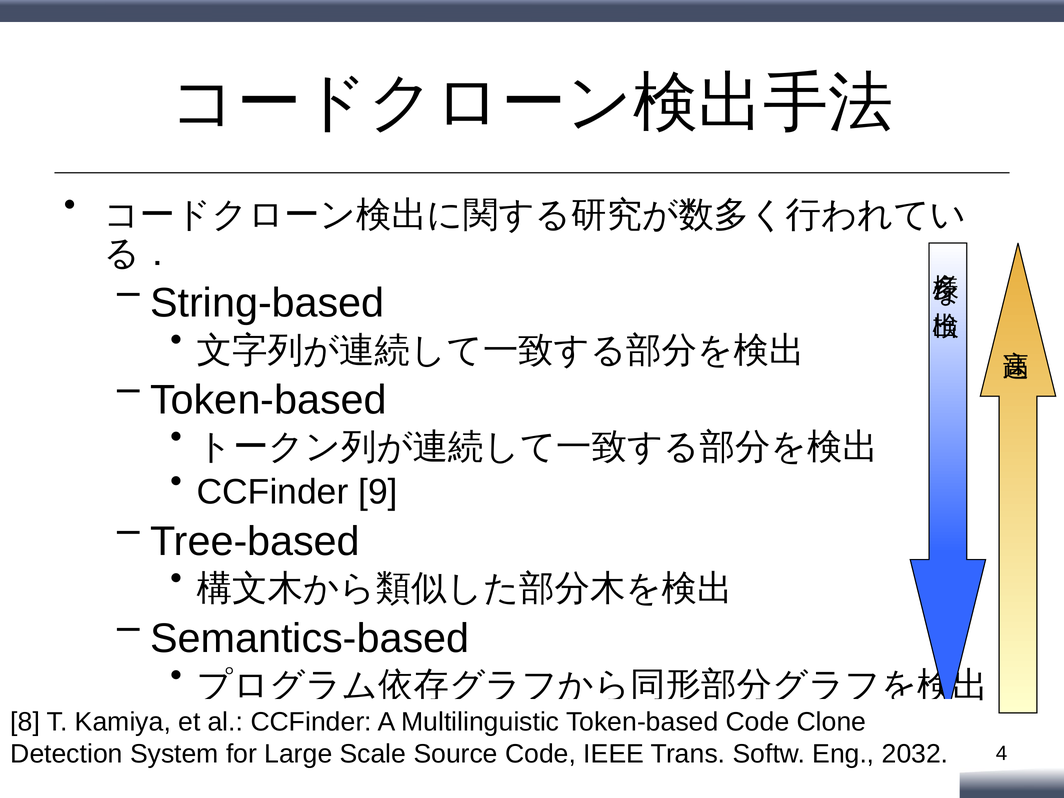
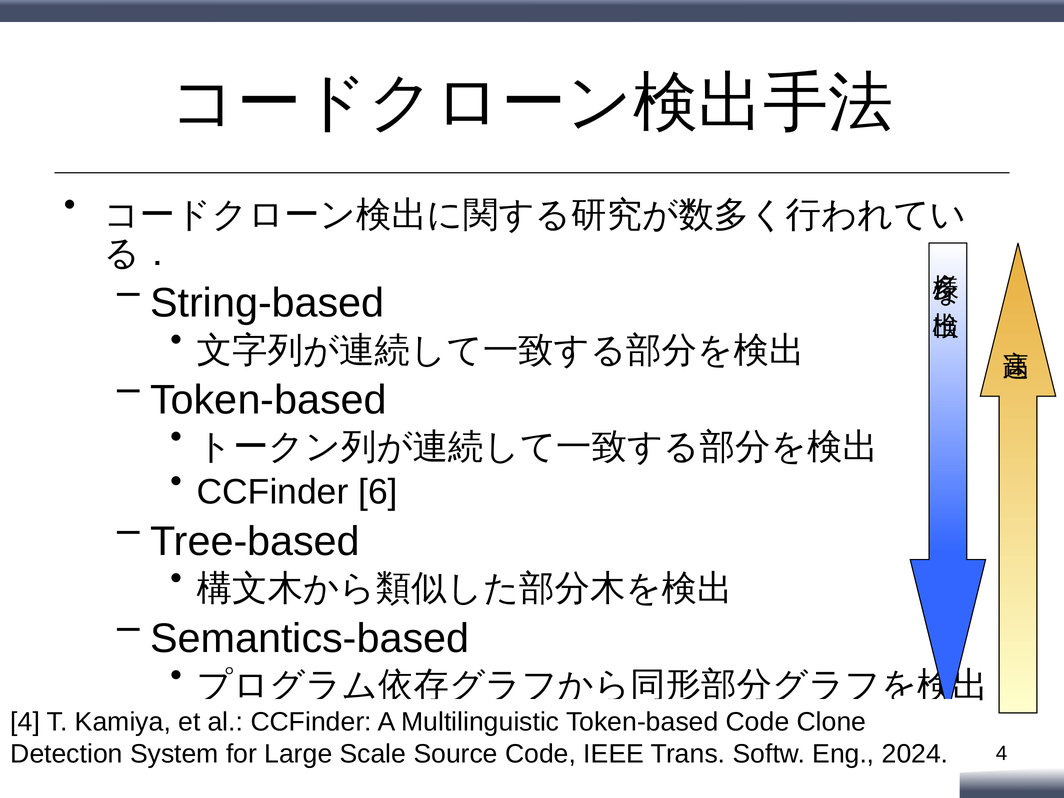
9: 9 -> 6 (378, 492)
8: 8 -> 4 (25, 722)
2032: 2032 -> 2024 (915, 754)
